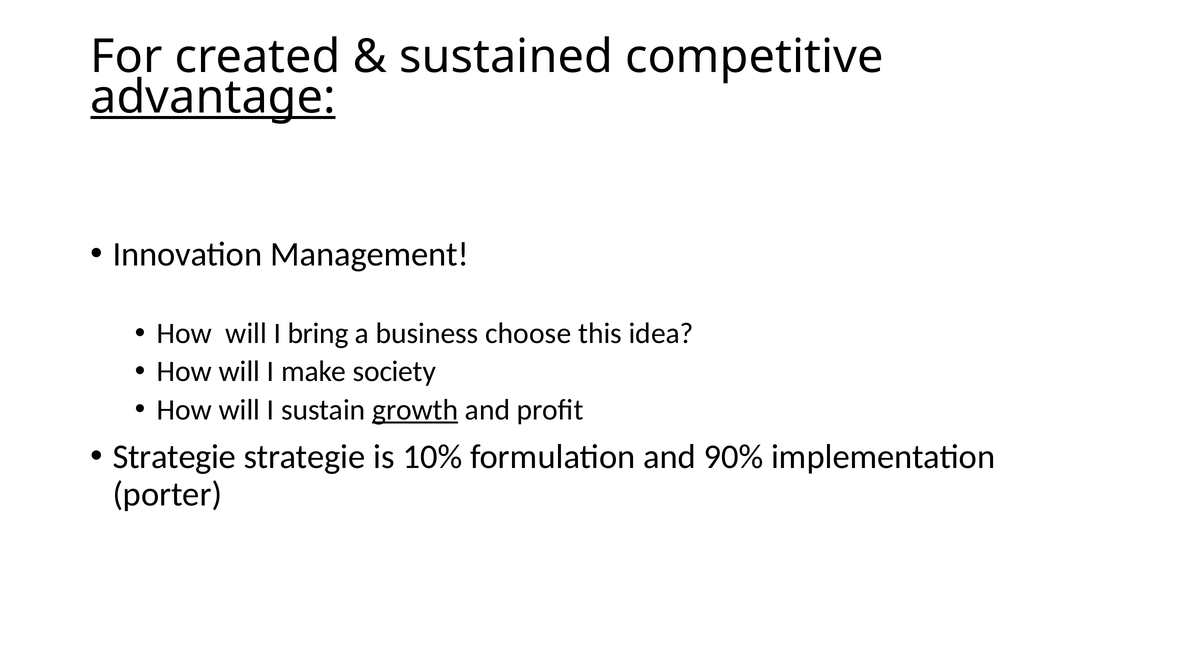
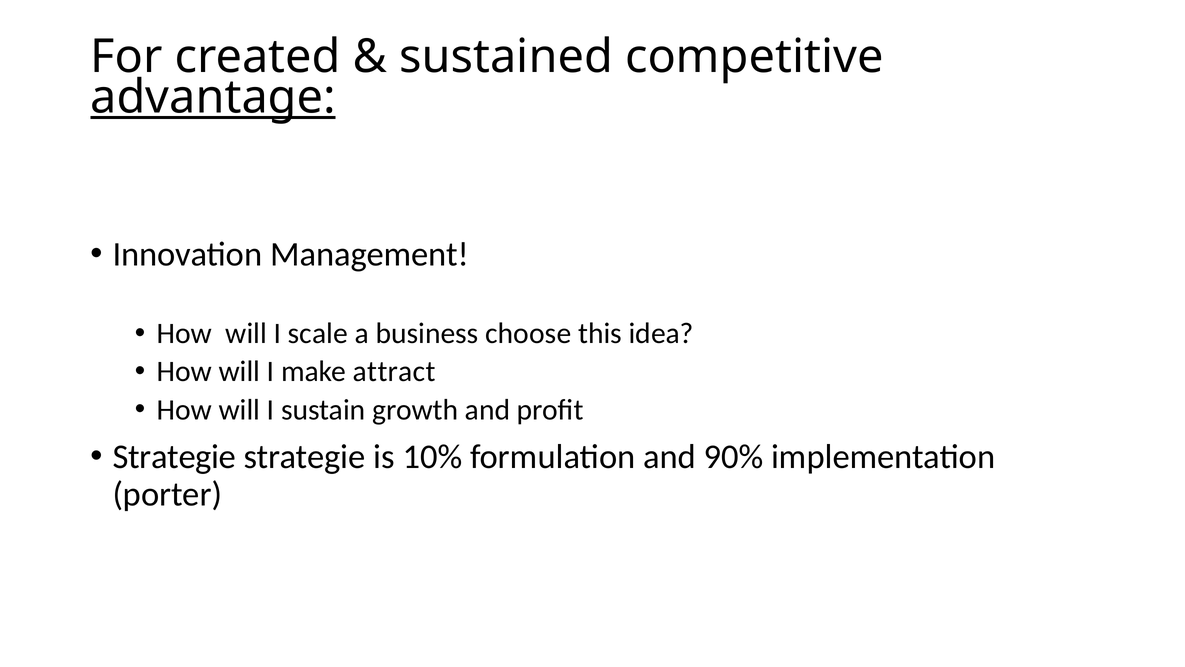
bring: bring -> scale (318, 333)
society: society -> attract (394, 371)
growth underline: present -> none (415, 409)
